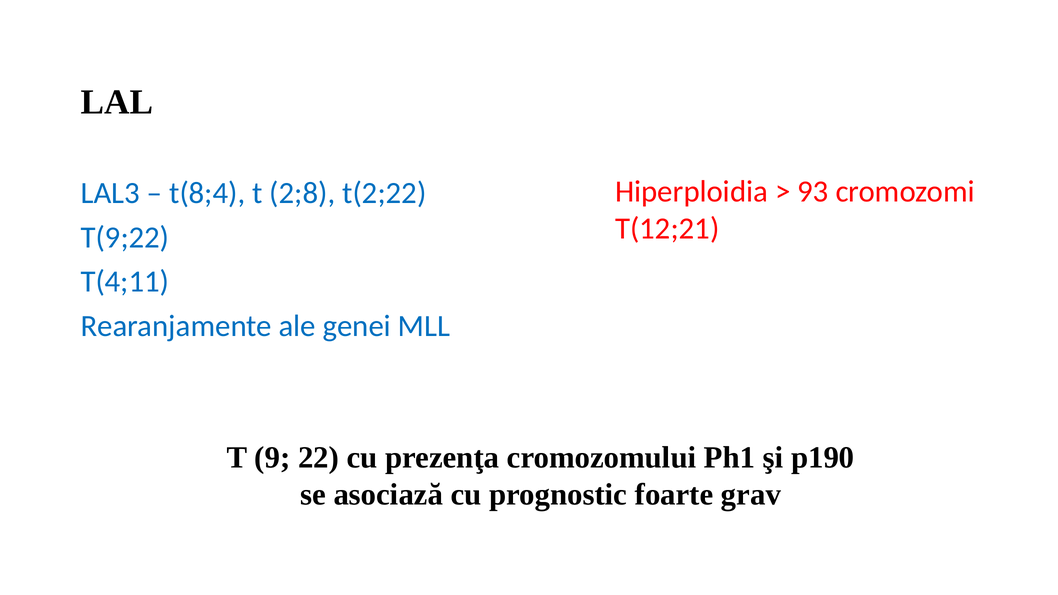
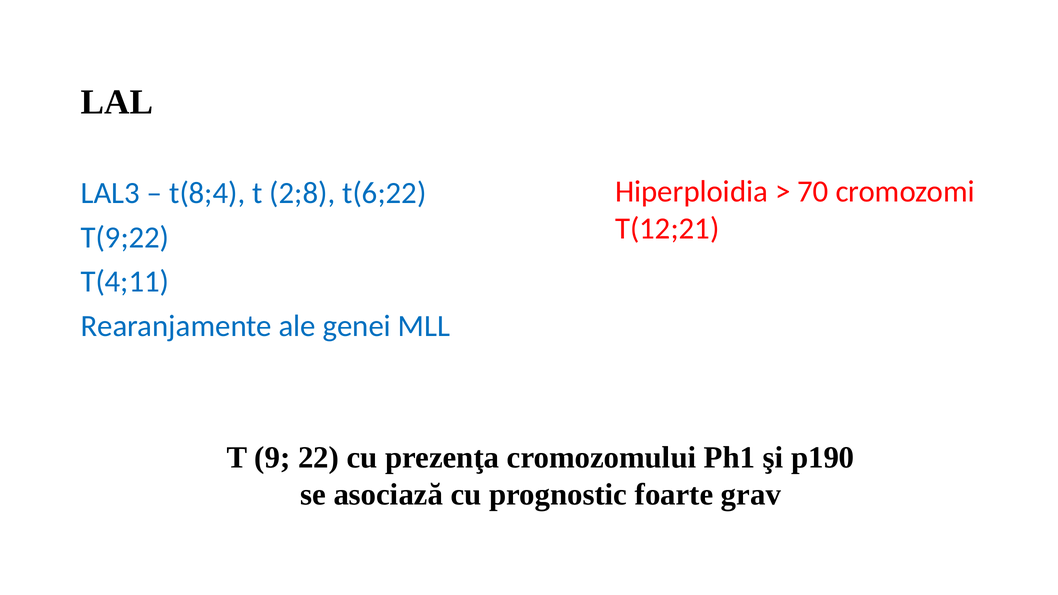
93: 93 -> 70 (813, 192)
t(2;22: t(2;22 -> t(6;22 (384, 193)
